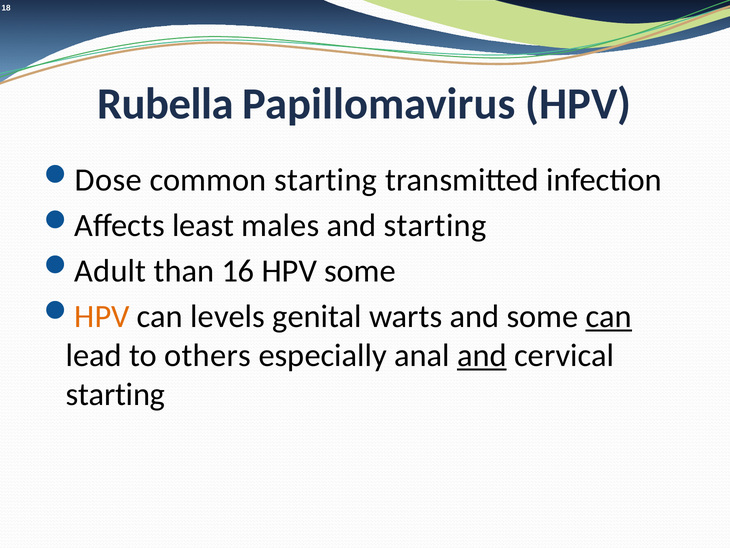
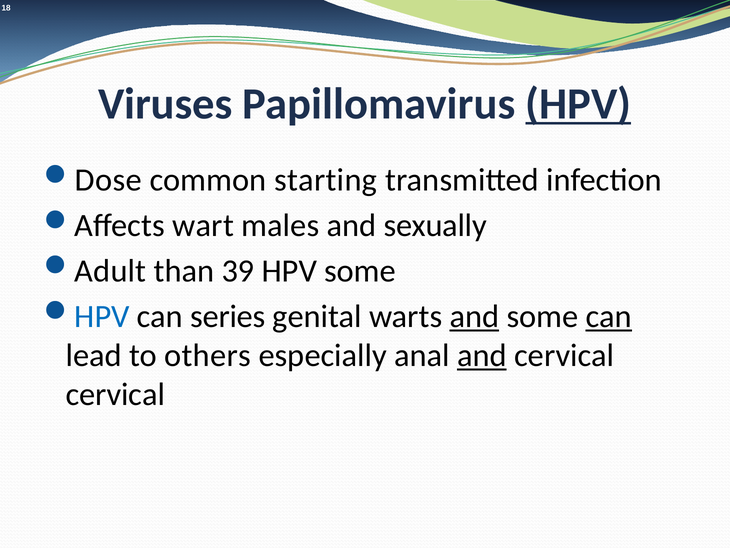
Rubella: Rubella -> Viruses (165, 104)
HPV underline: none -> present (578, 104)
least: least -> wart (203, 225)
and starting: starting -> sexually (435, 225)
16: 16 -> 39 (238, 271)
HPV colour: orange -> blue (102, 316)
levels: levels -> series (228, 316)
and underline: none -> present (474, 316)
starting: starting -> cervical (115, 394)
